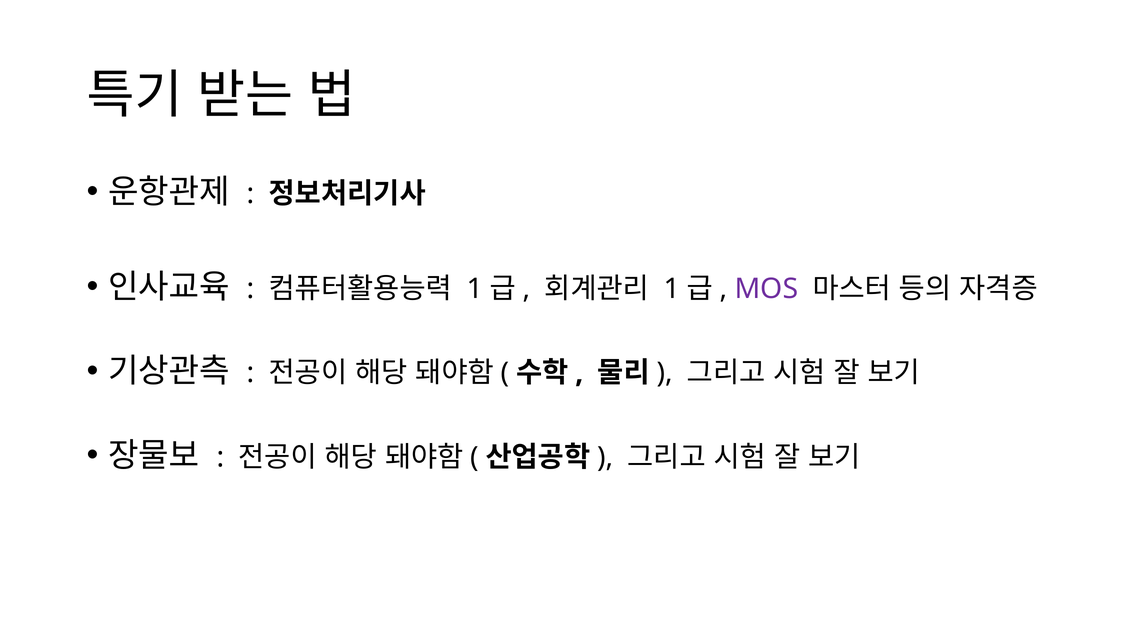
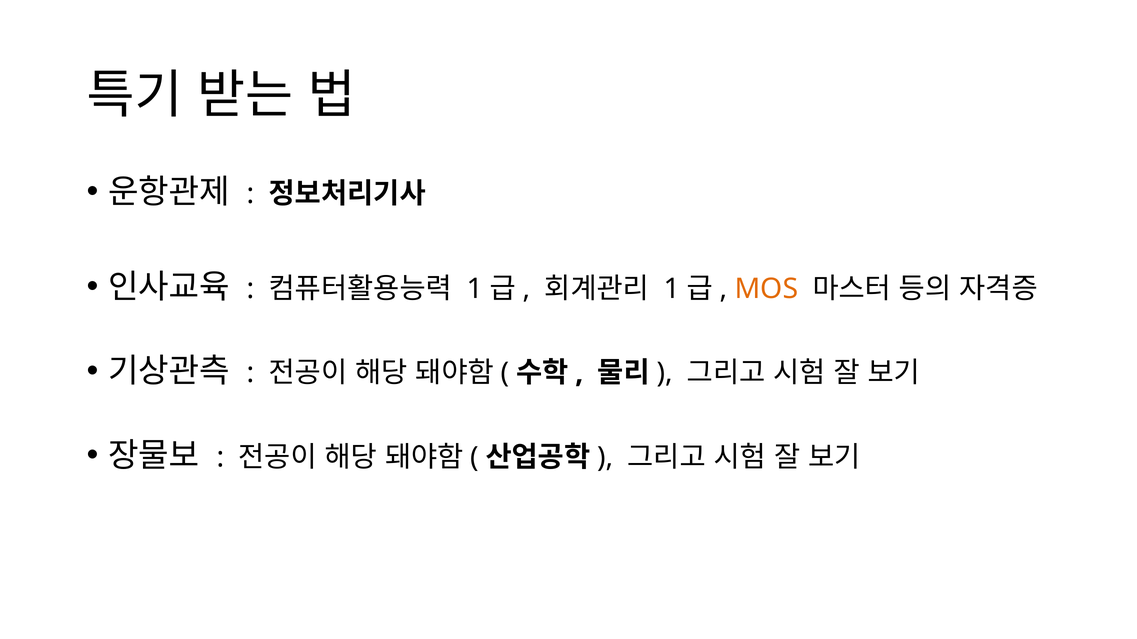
MOS colour: purple -> orange (766, 289)
